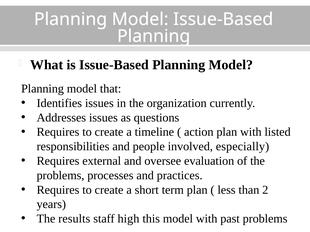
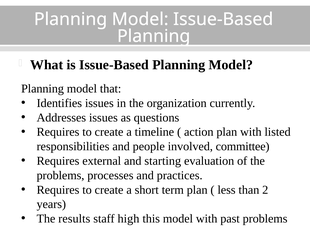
especially: especially -> committee (243, 147)
oversee: oversee -> starting (163, 161)
